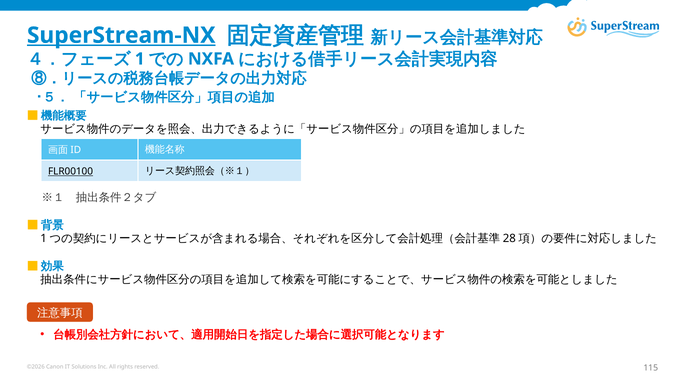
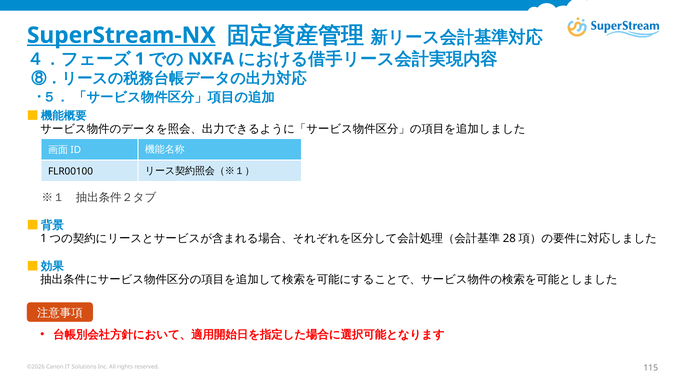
FLR00100 underline: present -> none (71, 172)
